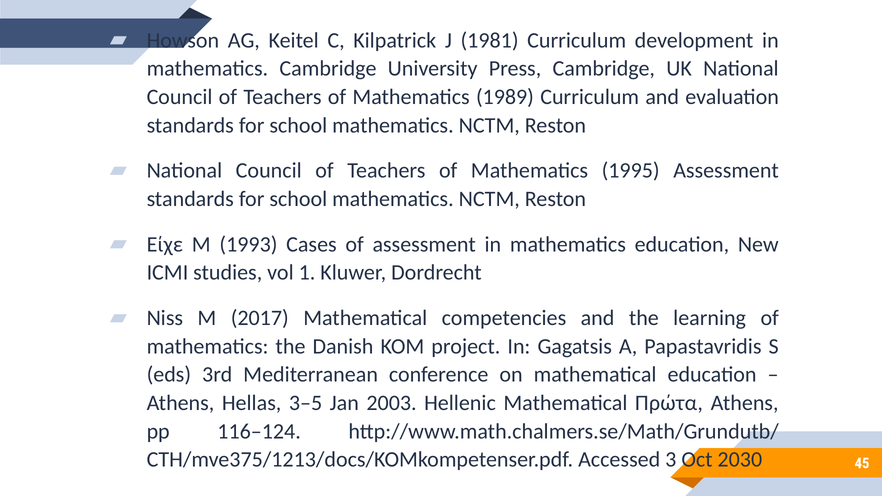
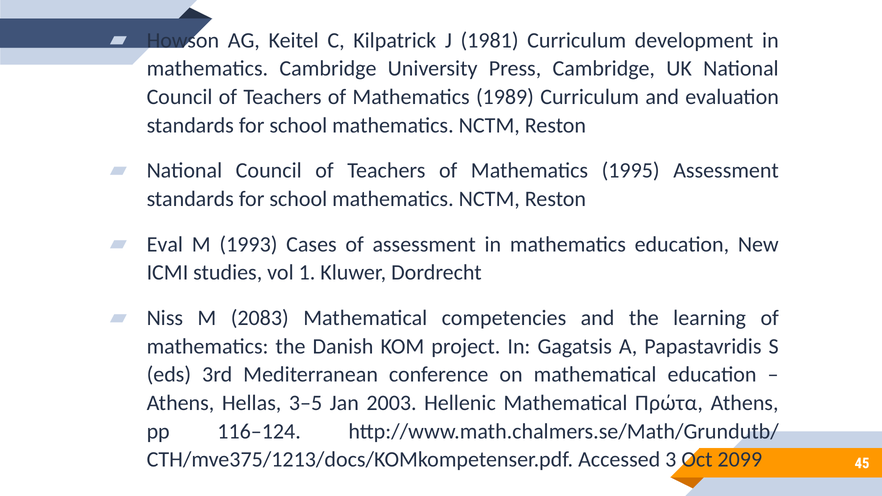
Είχε: Είχε -> Eval (165, 244)
2017: 2017 -> 2083 (260, 318)
2030: 2030 -> 2099 (740, 460)
